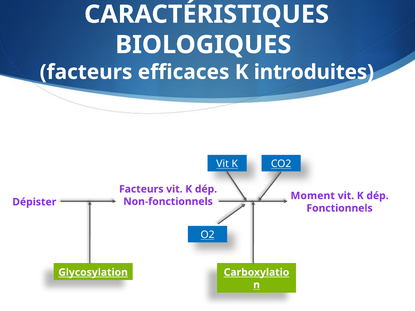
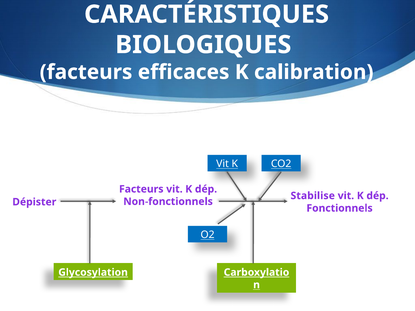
introduites: introduites -> calibration (314, 72)
Moment: Moment -> Stabilise (313, 196)
